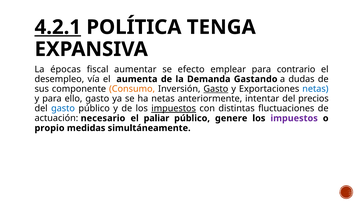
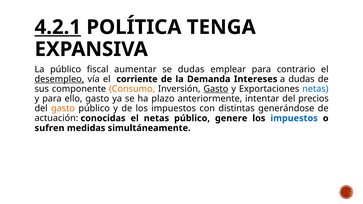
La épocas: épocas -> público (66, 69)
se efecto: efecto -> dudas (191, 69)
desempleo underline: none -> present (59, 79)
aumenta: aumenta -> corriente (137, 79)
Gastando: Gastando -> Intereses (256, 79)
ha netas: netas -> plazo (163, 99)
gasto colour: blue -> orange (63, 109)
impuestos underline: present -> none (174, 109)
fluctuaciones: fluctuaciones -> generándose (286, 109)
necesario: necesario -> conocidas (103, 118)
el paliar: paliar -> netas (156, 118)
impuestos colour: purple -> blue (294, 118)
propio: propio -> sufren (50, 128)
